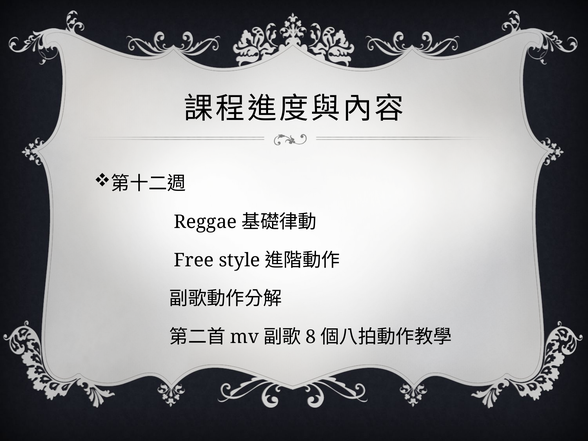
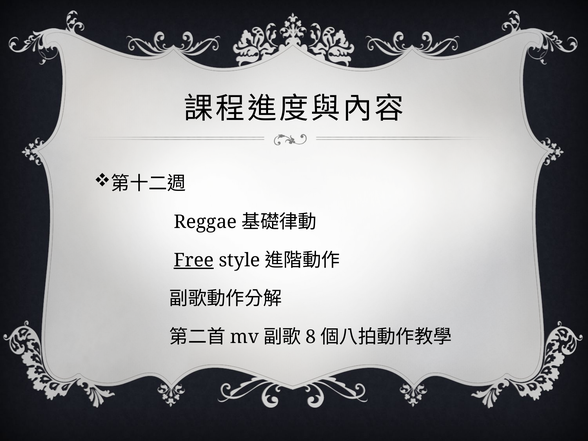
Free underline: none -> present (194, 260)
